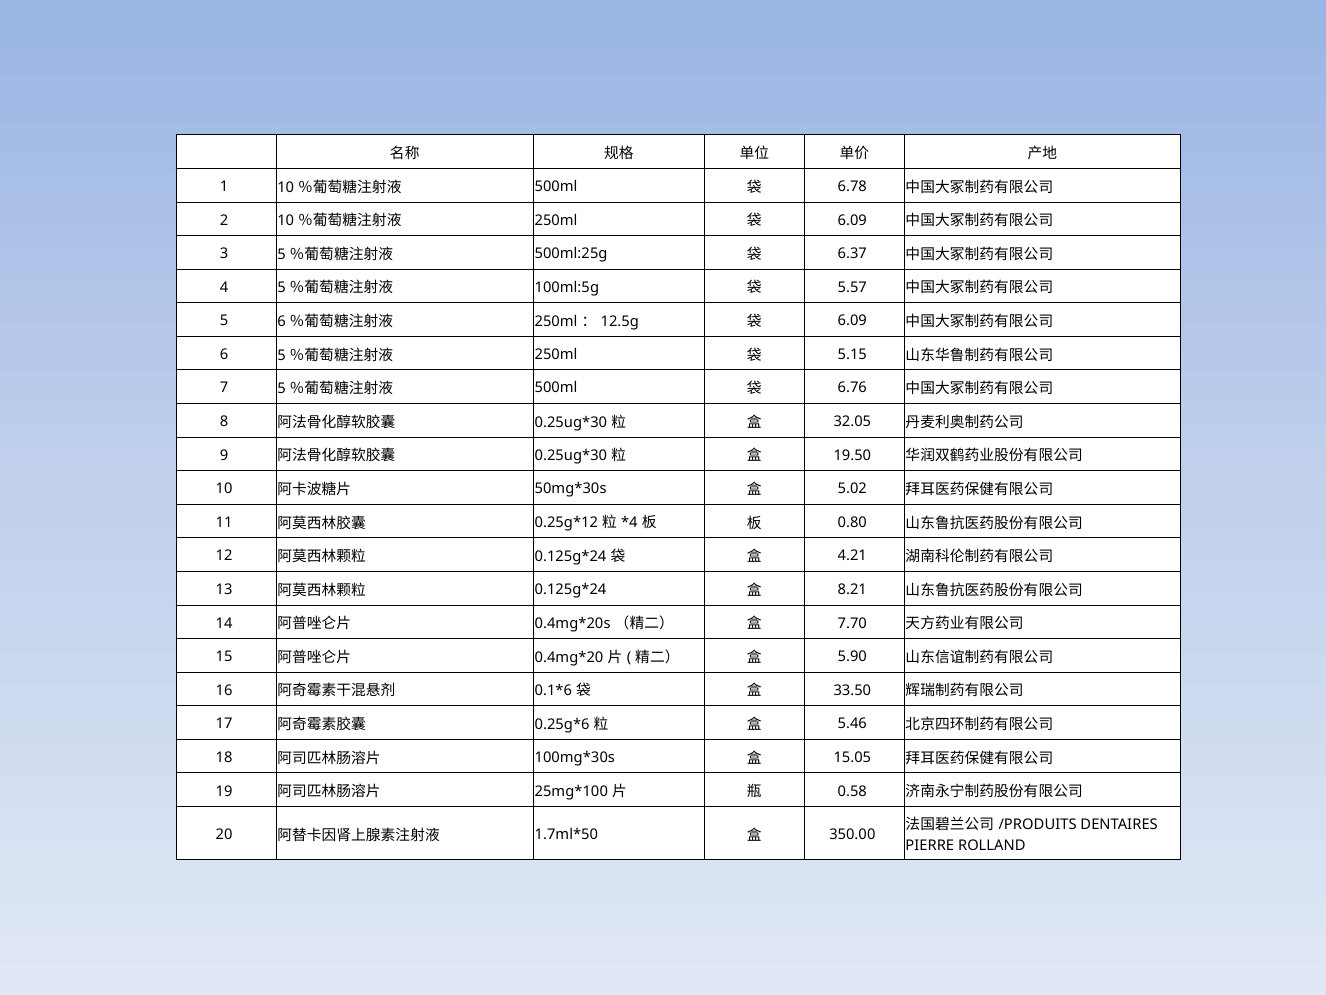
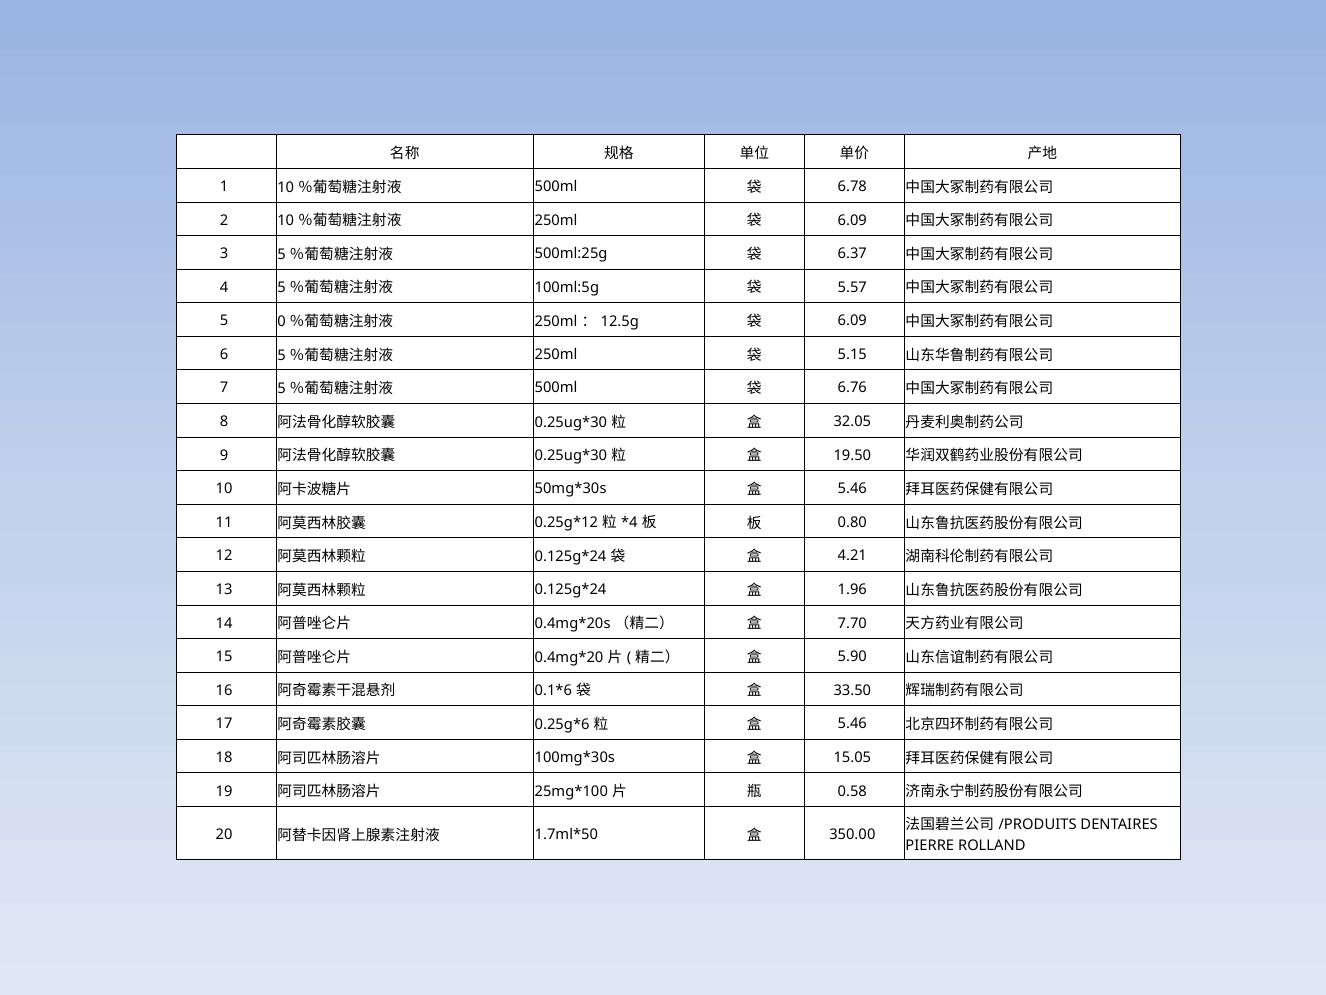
5 6: 6 -> 0 (281, 321)
5.02: 5.02 -> 5.46 (852, 489)
8.21: 8.21 -> 1.96 (852, 589)
